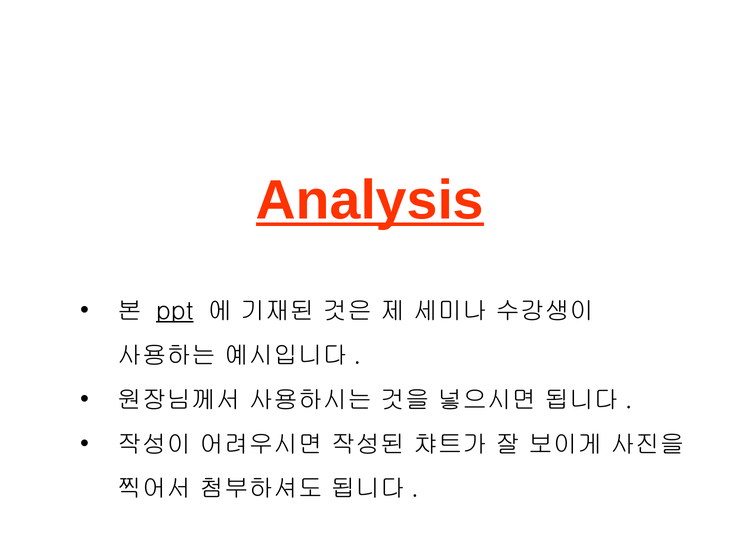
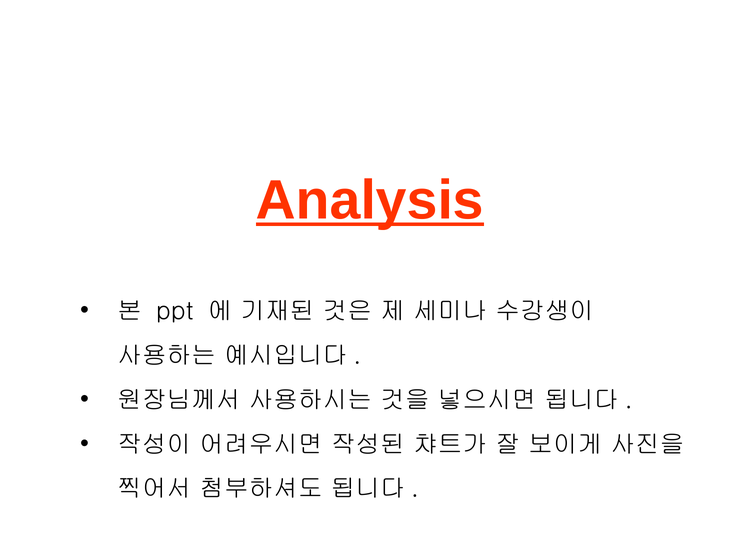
ppt underline: present -> none (175, 311)
